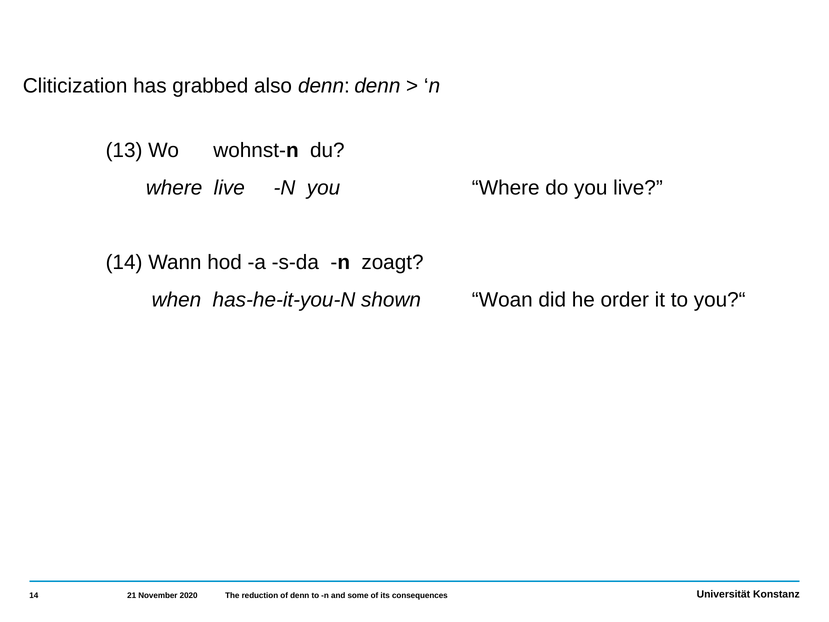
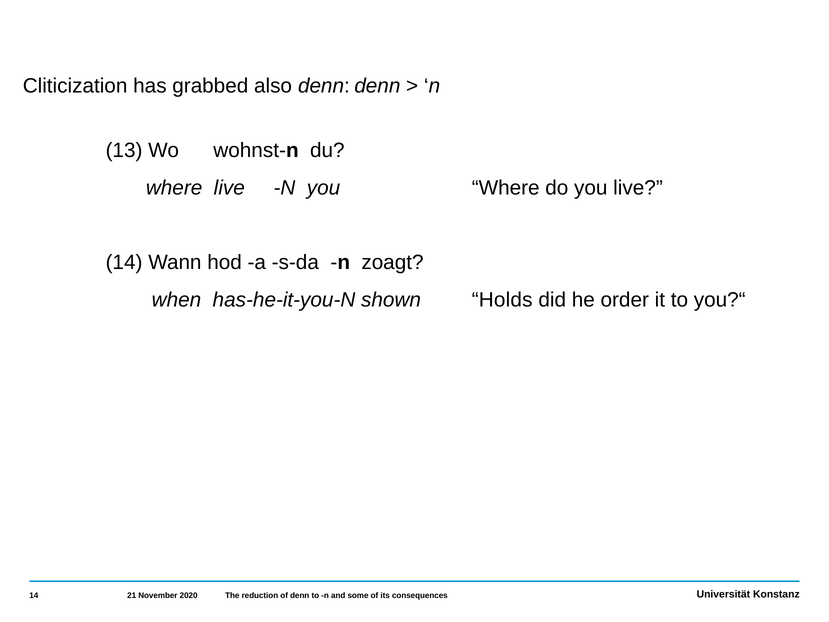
Woan: Woan -> Holds (502, 300)
